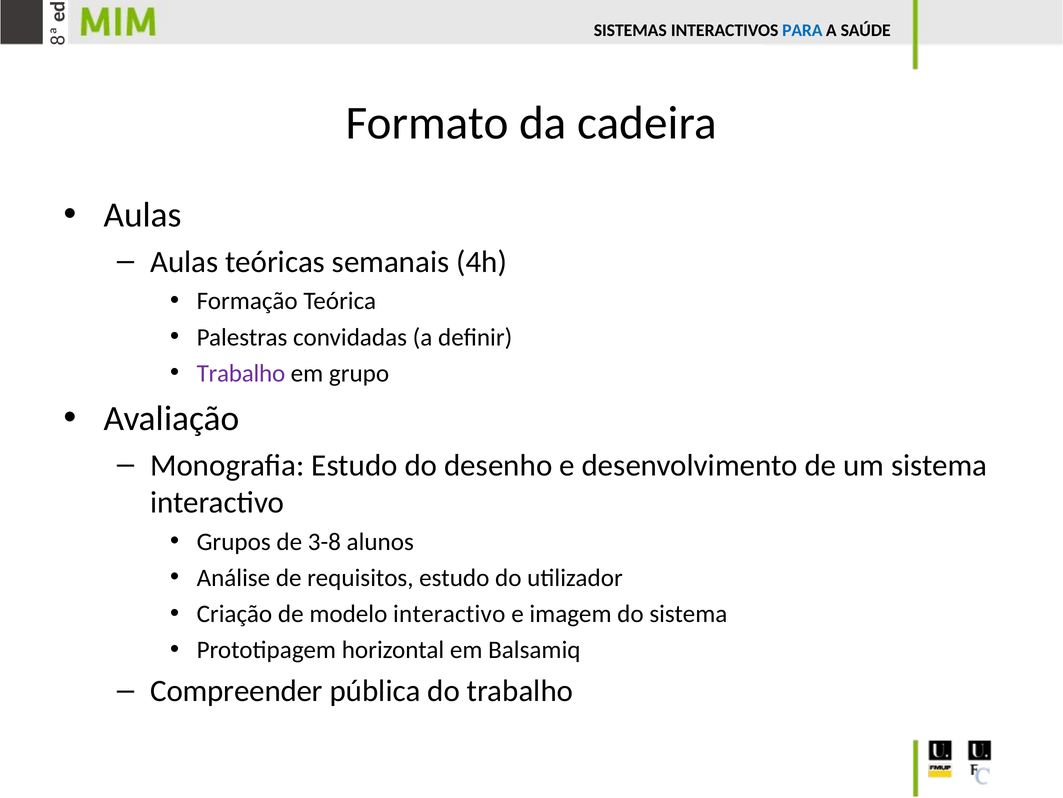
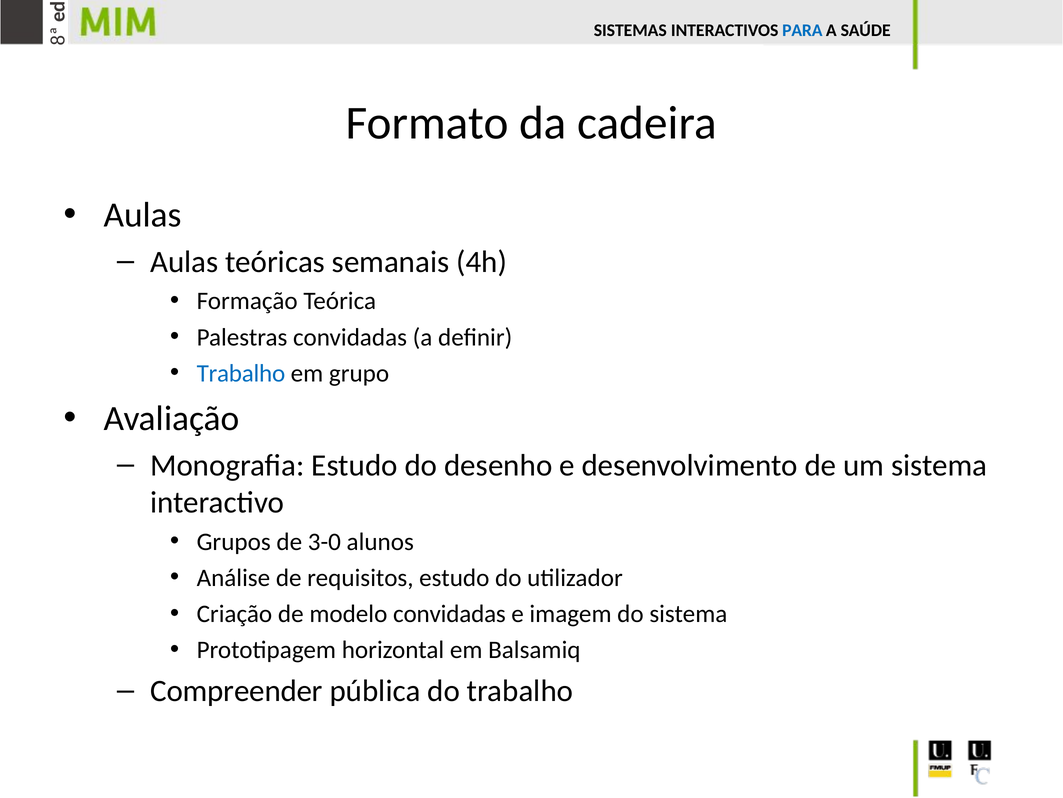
Trabalho colour: purple -> blue (241, 373)
3-8: 3-8 -> 3-0 (324, 541)
modelo interactivo: interactivo -> convidadas (449, 613)
